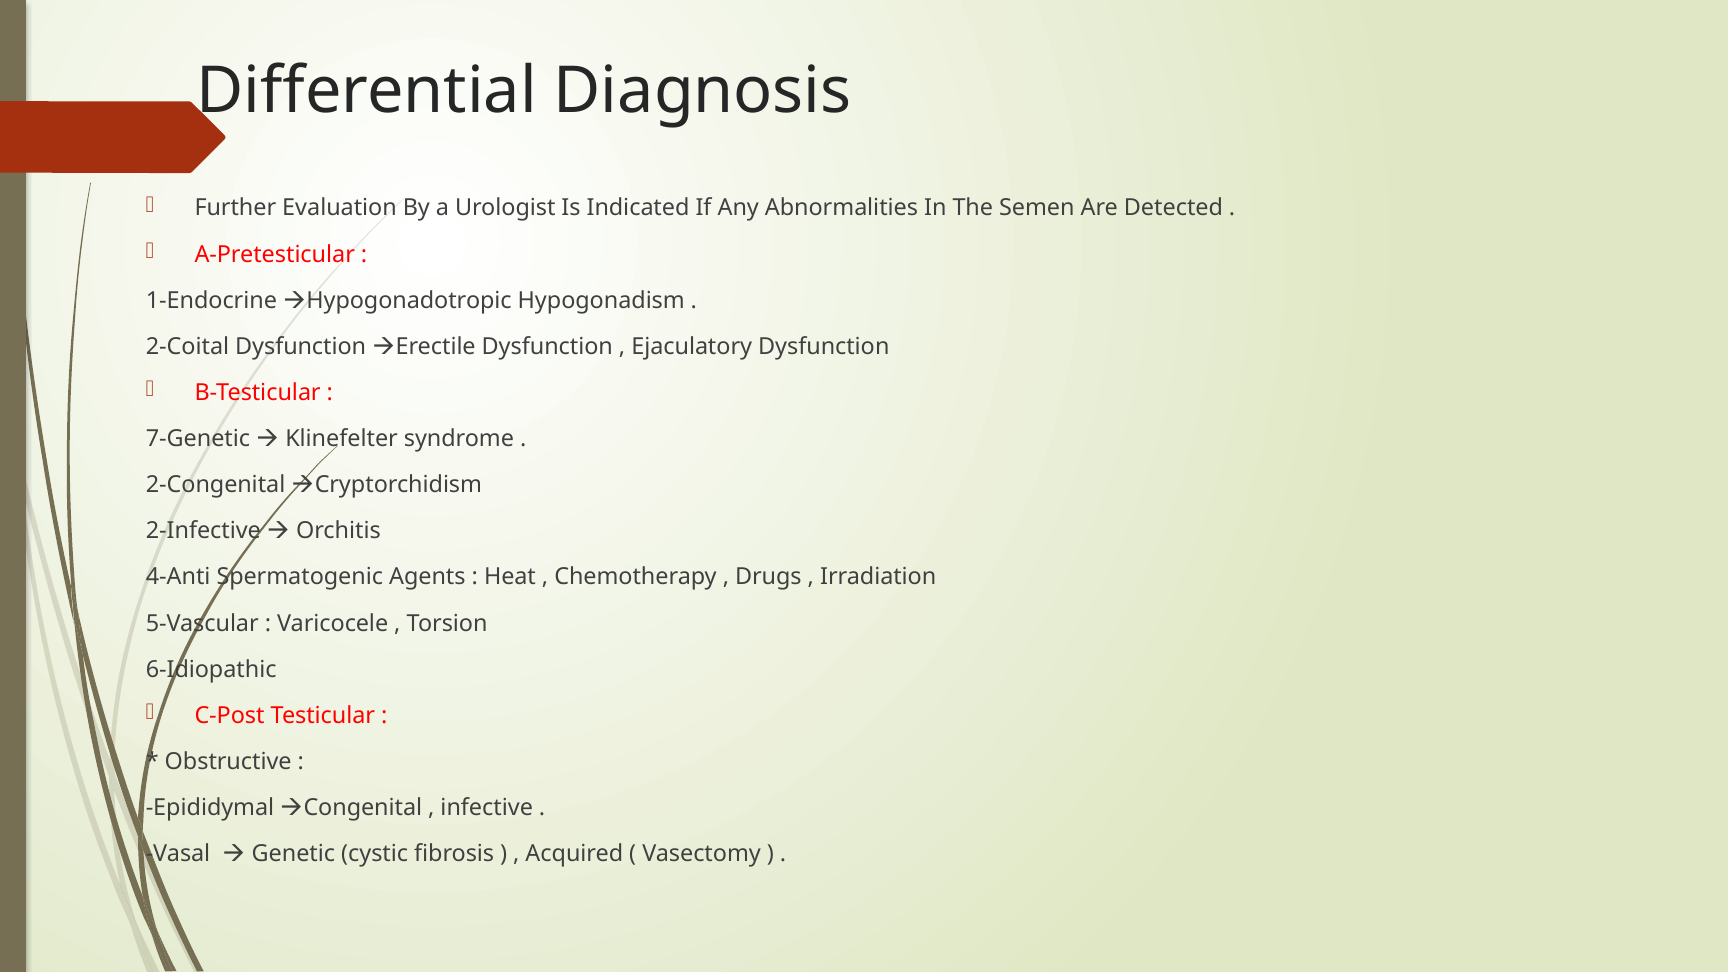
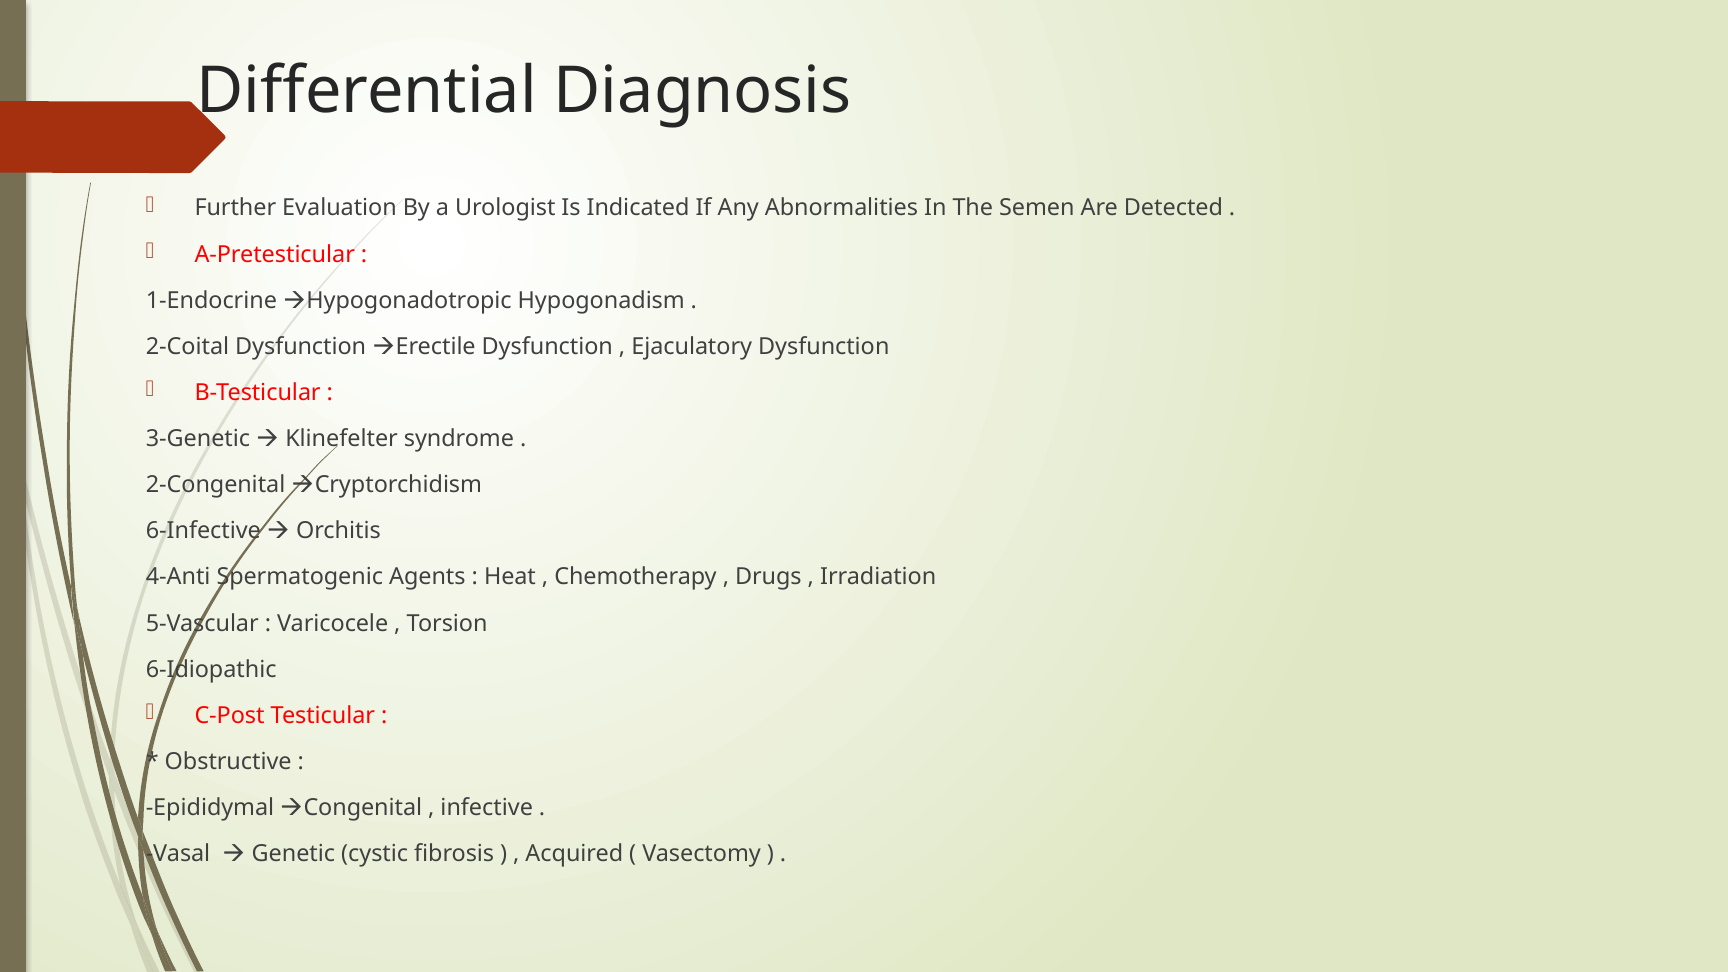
7-Genetic: 7-Genetic -> 3-Genetic (198, 439)
2-Infective: 2-Infective -> 6-Infective (203, 531)
